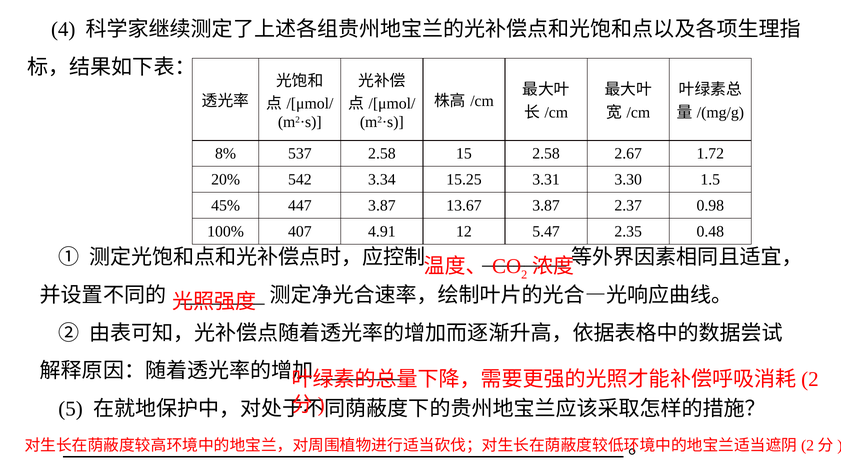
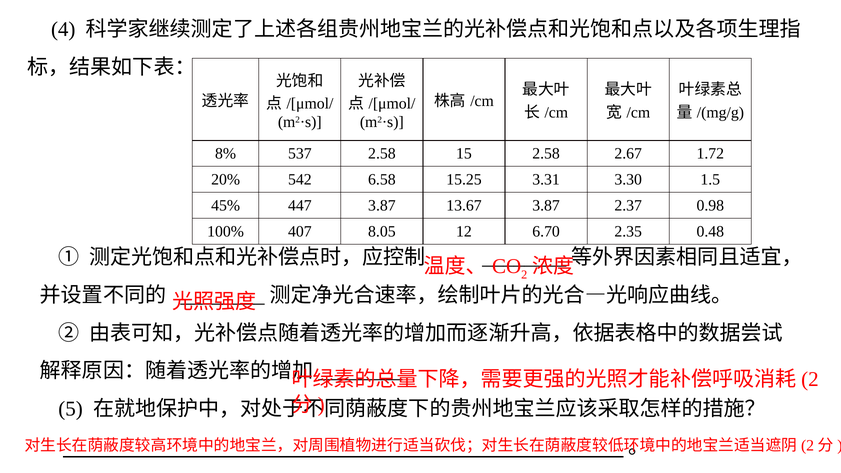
3.34: 3.34 -> 6.58 (382, 180)
4.91: 4.91 -> 8.05 (382, 231)
5.47: 5.47 -> 6.70 (546, 231)
